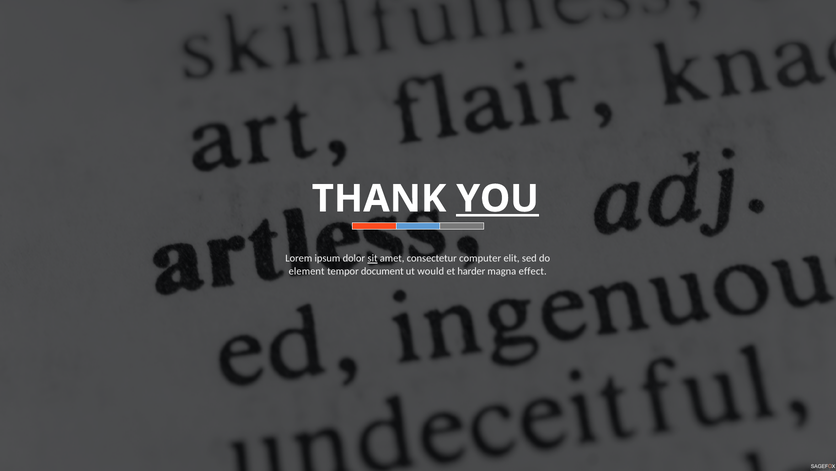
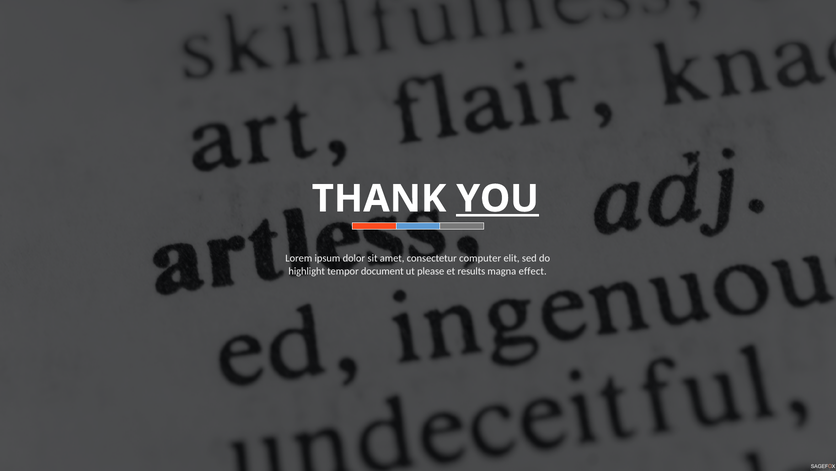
sit underline: present -> none (373, 258)
element: element -> highlight (307, 271)
would: would -> please (431, 271)
harder: harder -> results (471, 271)
